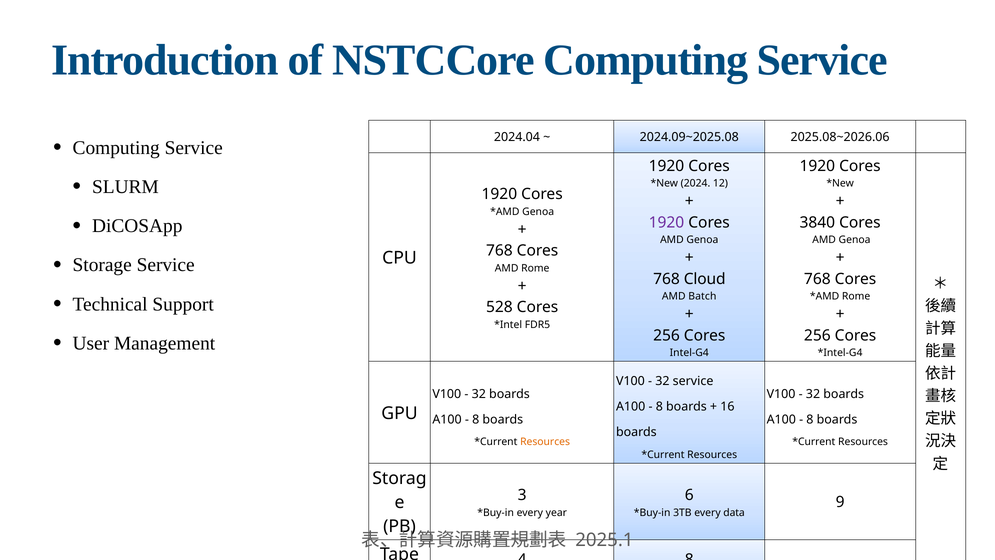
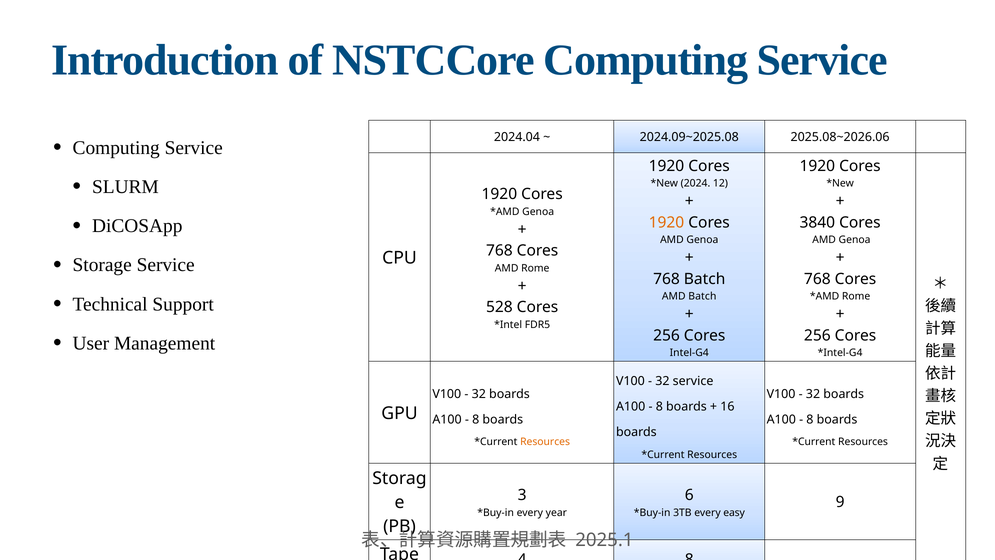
1920 colour: purple -> orange (666, 222)
768 Cloud: Cloud -> Batch (705, 279)
data: data -> easy (734, 512)
